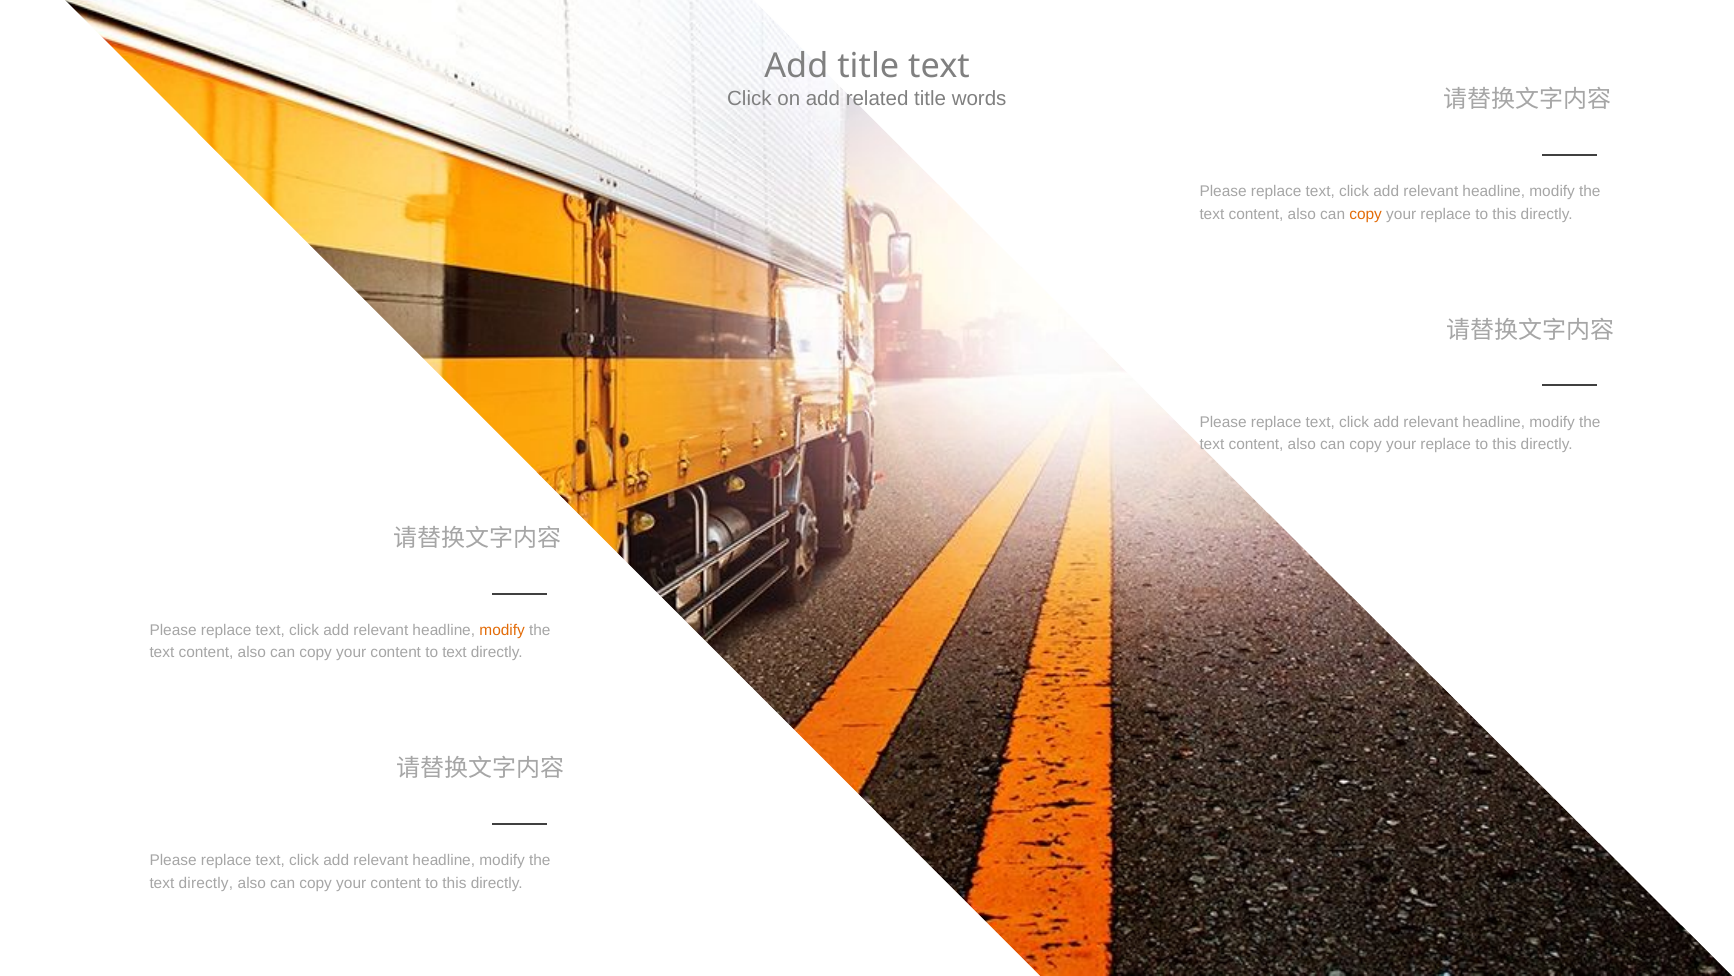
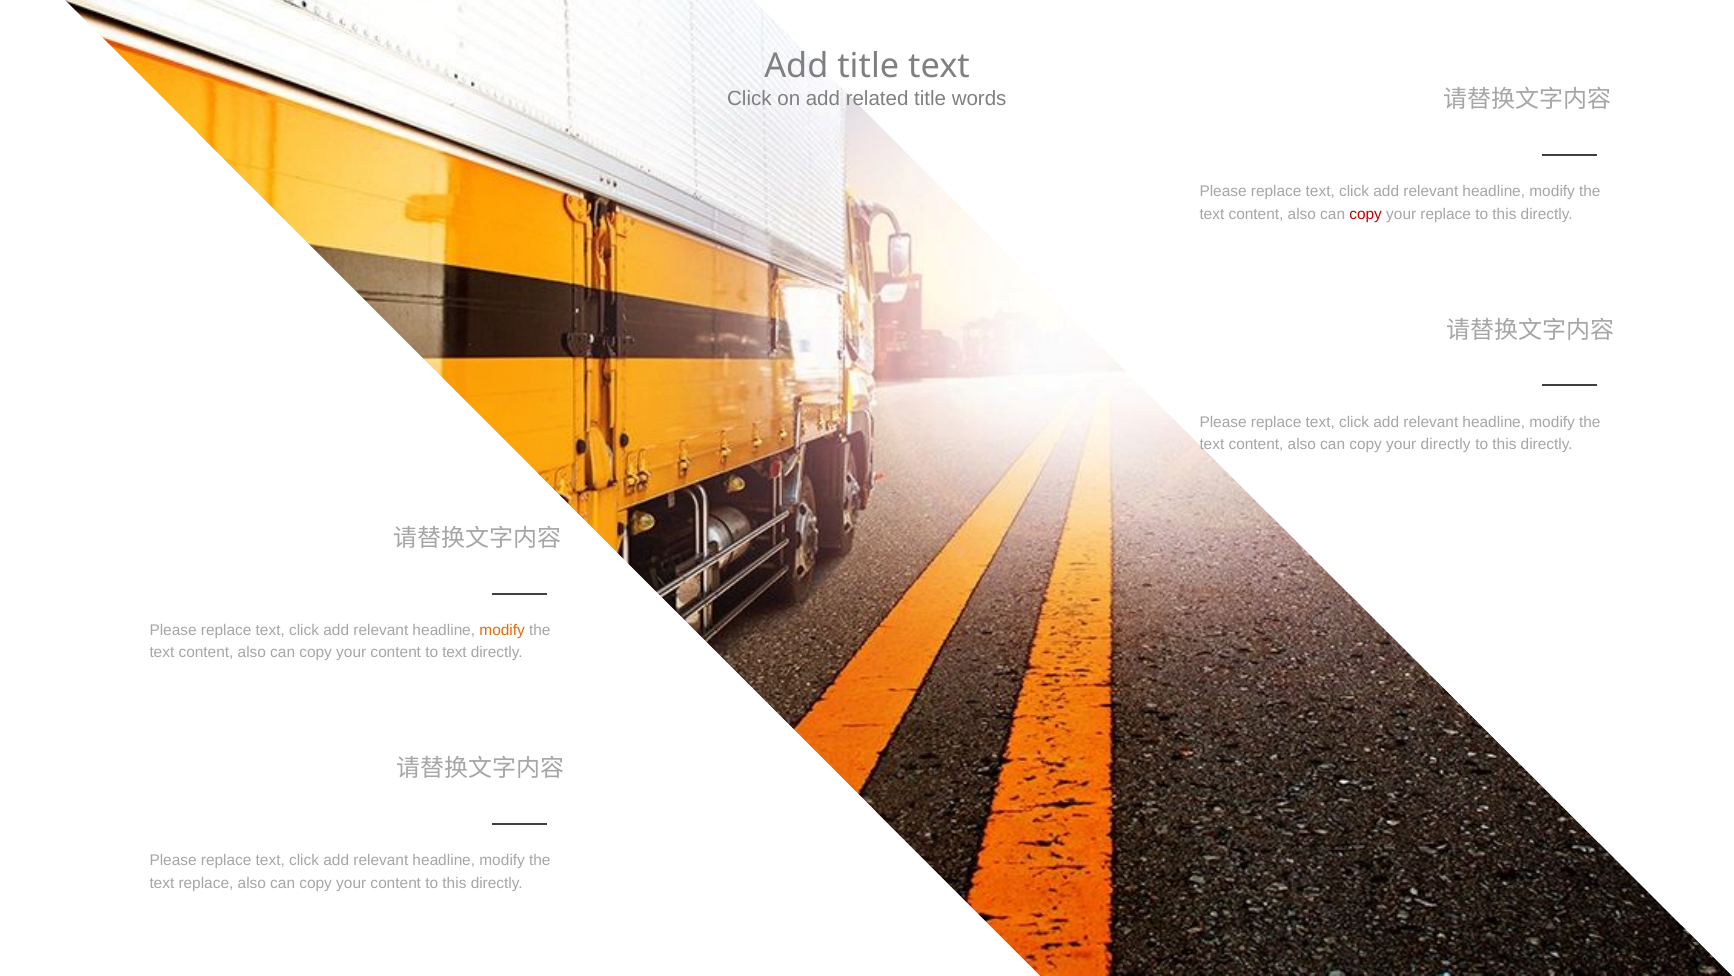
copy colour: orange -> red (1366, 214)
replace: replace -> directly (1446, 444)
directly: directly -> replace (206, 882)
